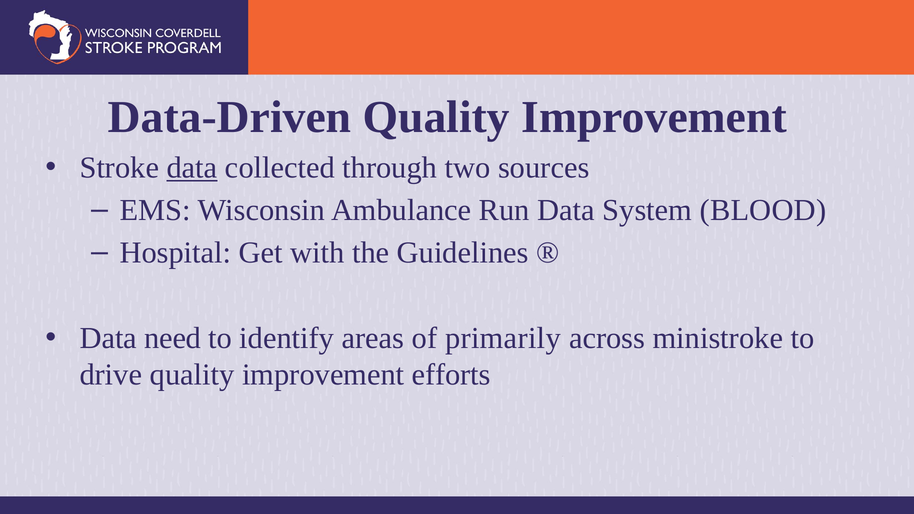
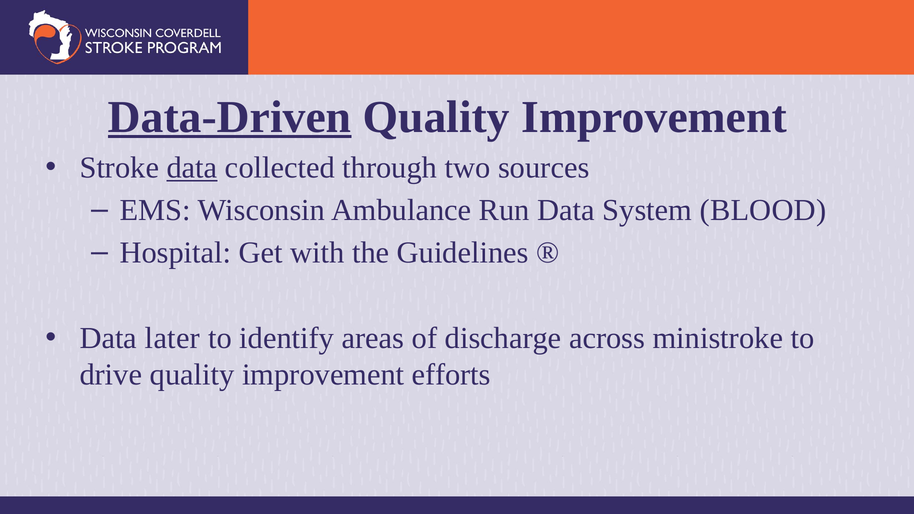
Data-Driven underline: none -> present (230, 117)
need: need -> later (172, 338)
primarily: primarily -> discharge (503, 338)
